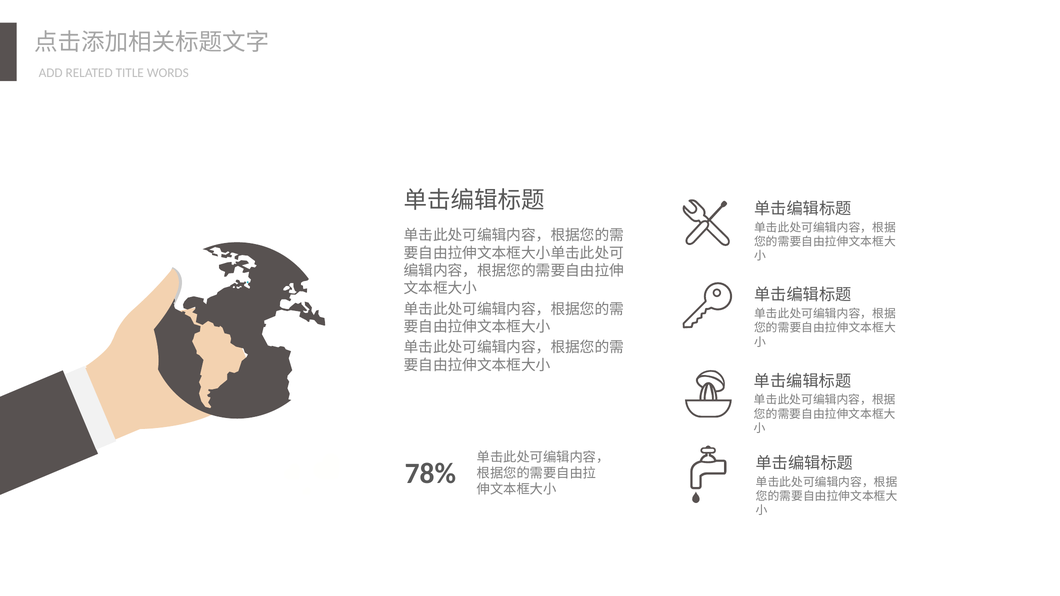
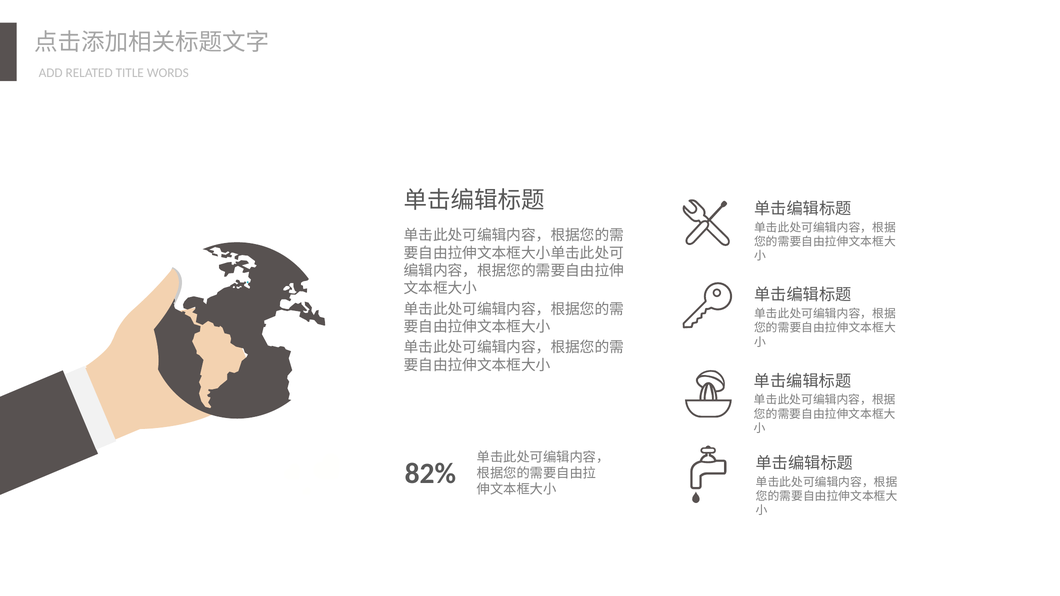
78%: 78% -> 82% (430, 474)
